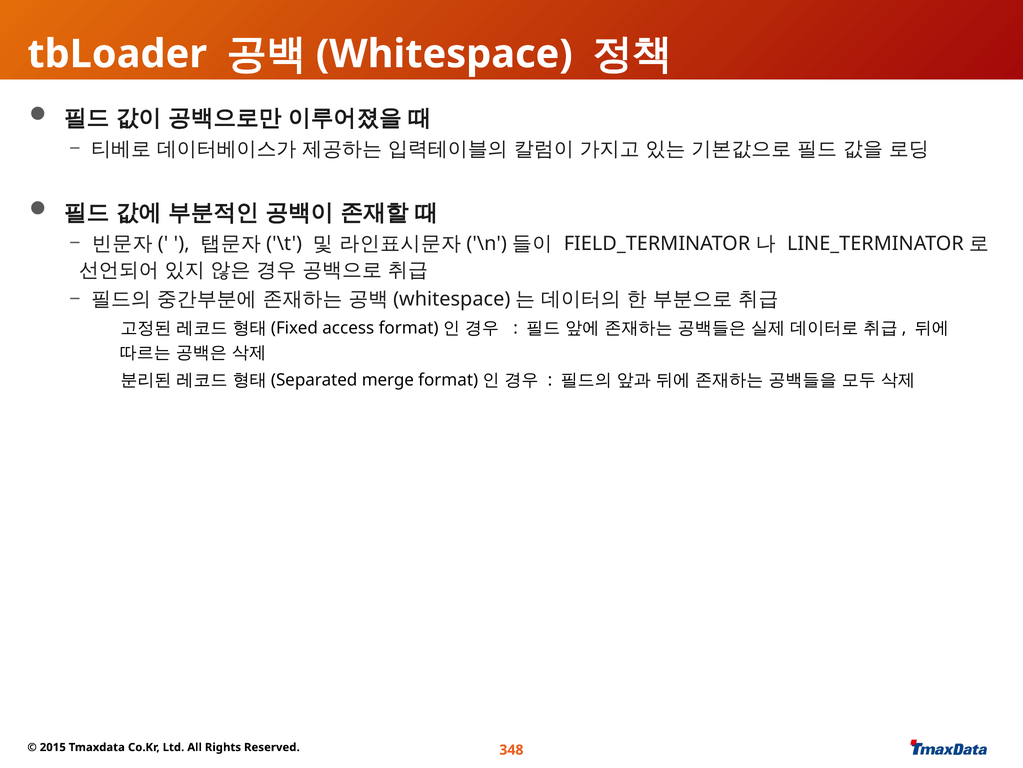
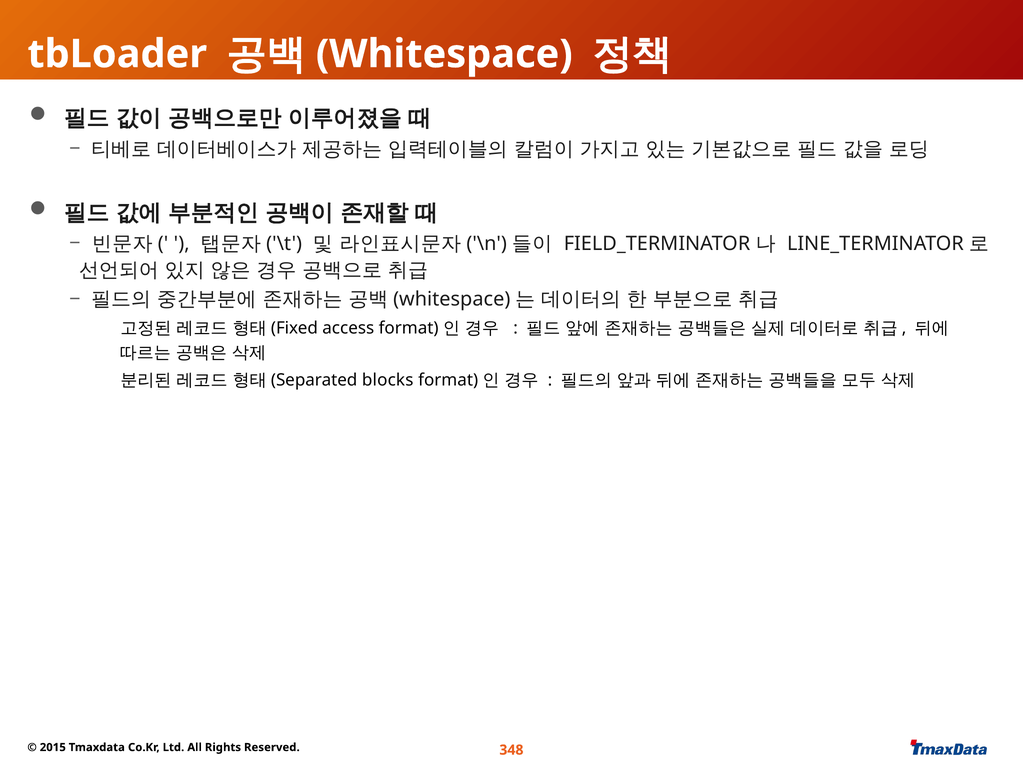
merge: merge -> blocks (388, 380)
